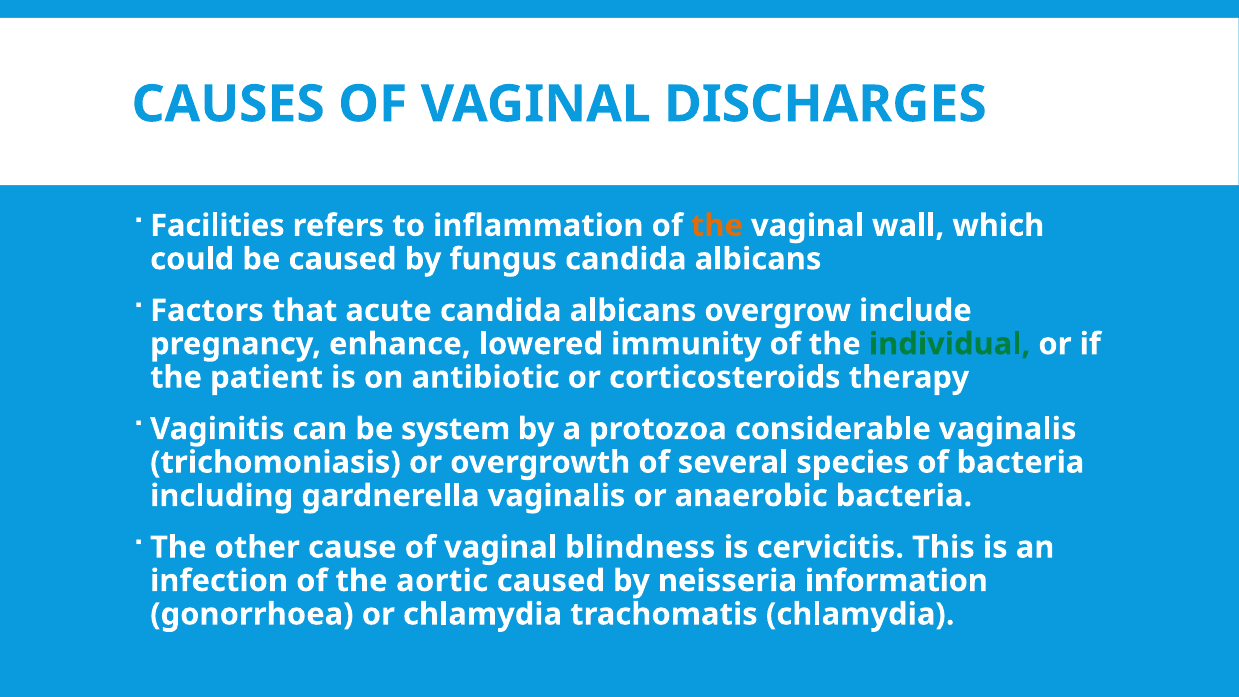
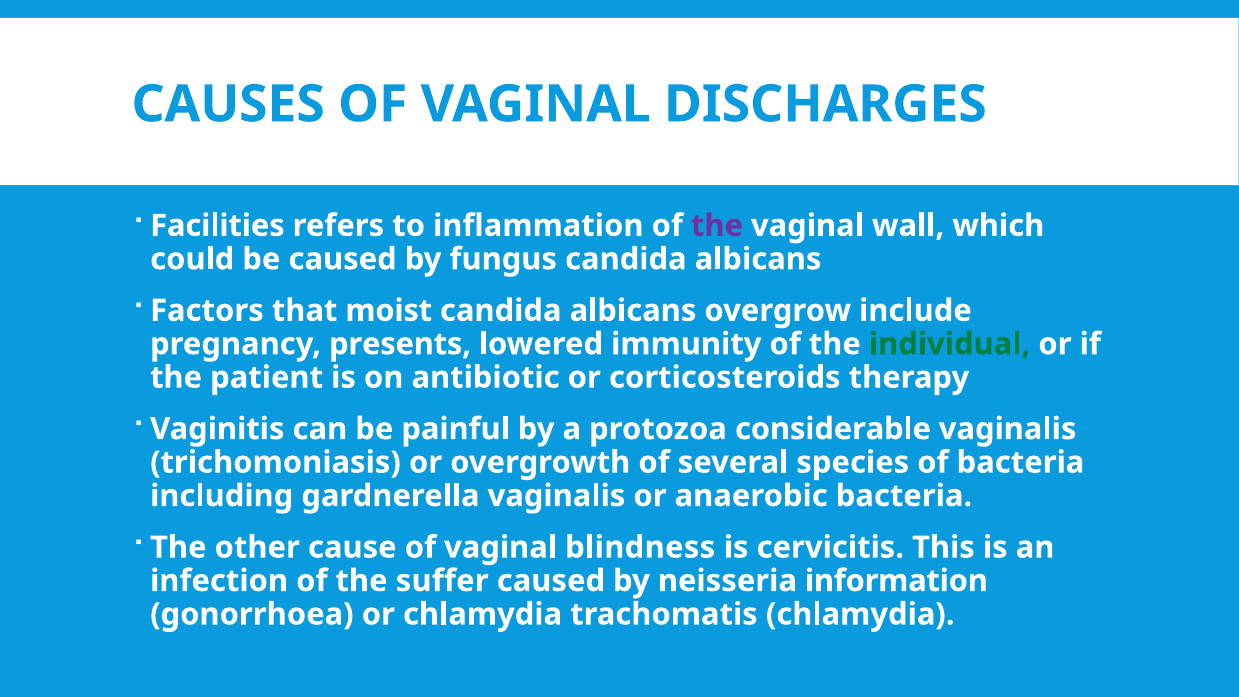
the colour: orange -> purple (717, 226)
acute: acute -> moist (389, 311)
enhance: enhance -> presents (400, 344)
system: system -> painful (456, 429)
aortic: aortic -> suffer (442, 581)
